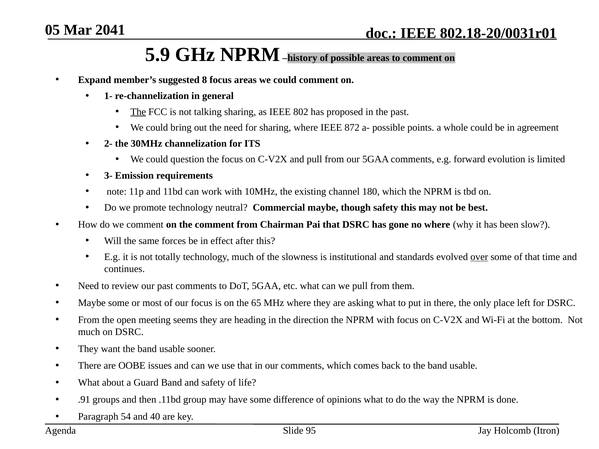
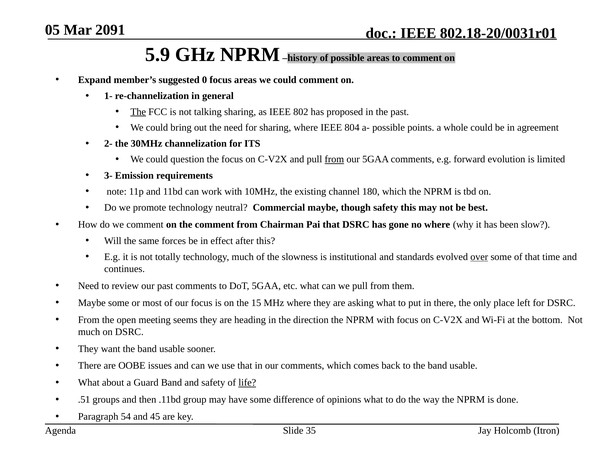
2041: 2041 -> 2091 (110, 30)
8: 8 -> 0 (205, 80)
872: 872 -> 804 (352, 128)
from underline: none -> present (334, 159)
65: 65 -> 15 (256, 303)
life underline: none -> present (247, 383)
.91: .91 -> .51 (84, 400)
40: 40 -> 45 (155, 417)
95: 95 -> 35 (311, 431)
